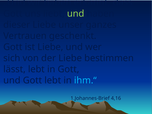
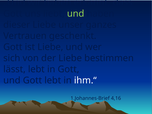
ihm.“ colour: light blue -> white (85, 80)
